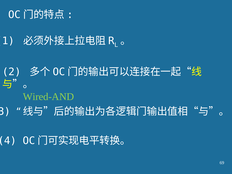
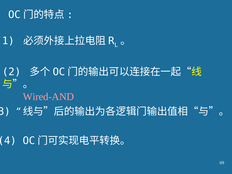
Wired-AND colour: light green -> pink (49, 97)
